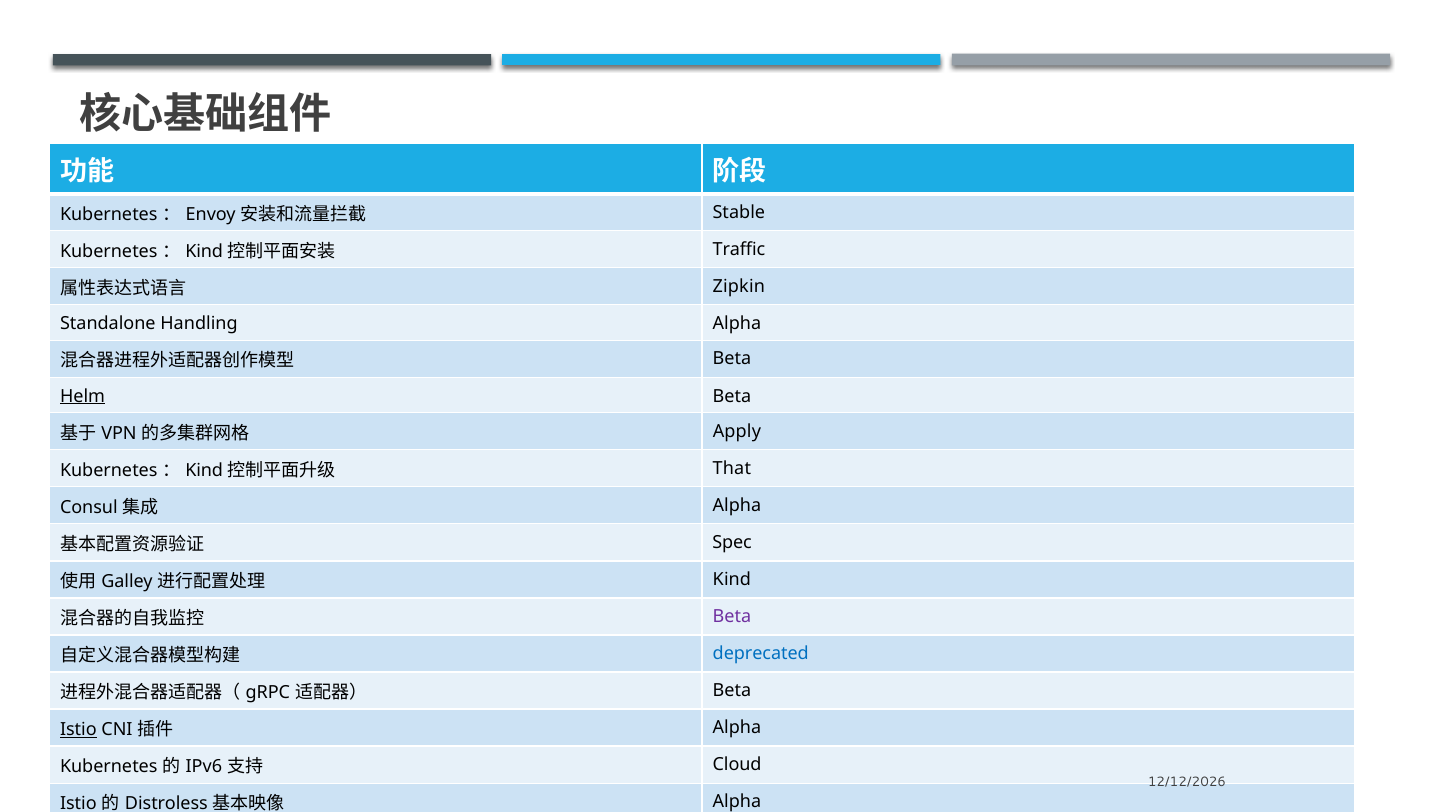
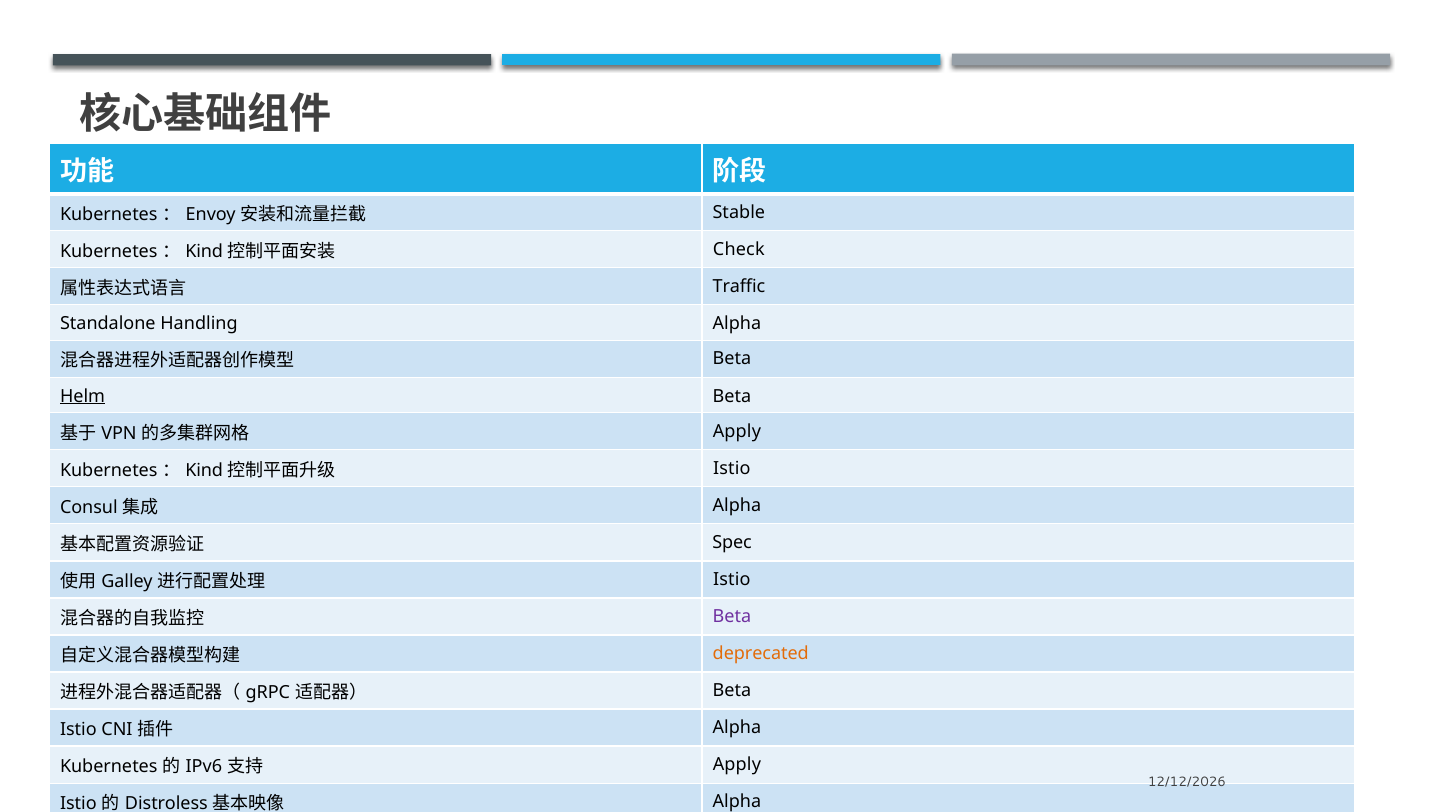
Traffic: Traffic -> Check (739, 249)
Zipkin: Zipkin -> Traffic (739, 286)
That: That -> Istio (732, 468)
Kind: Kind -> Istio (732, 579)
deprecated colour: blue -> orange (761, 653)
Istio underline: present -> none (78, 729)
Cloud: Cloud -> Apply (737, 765)
